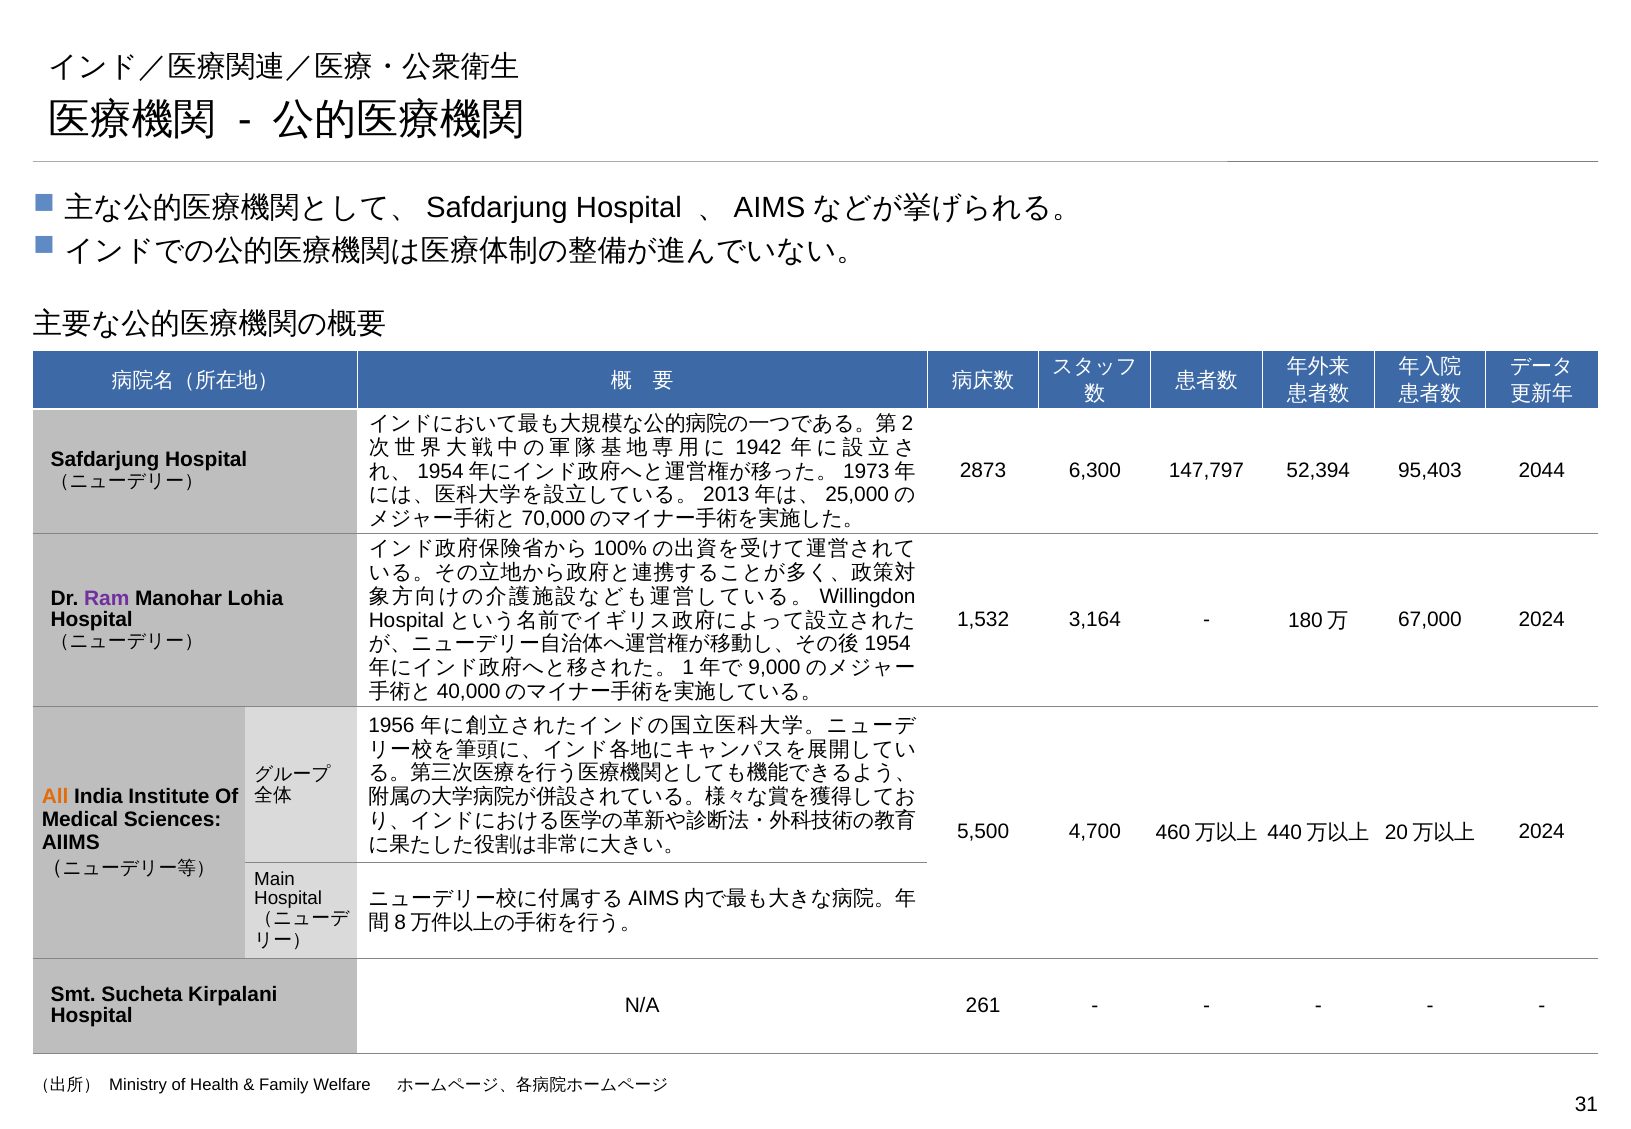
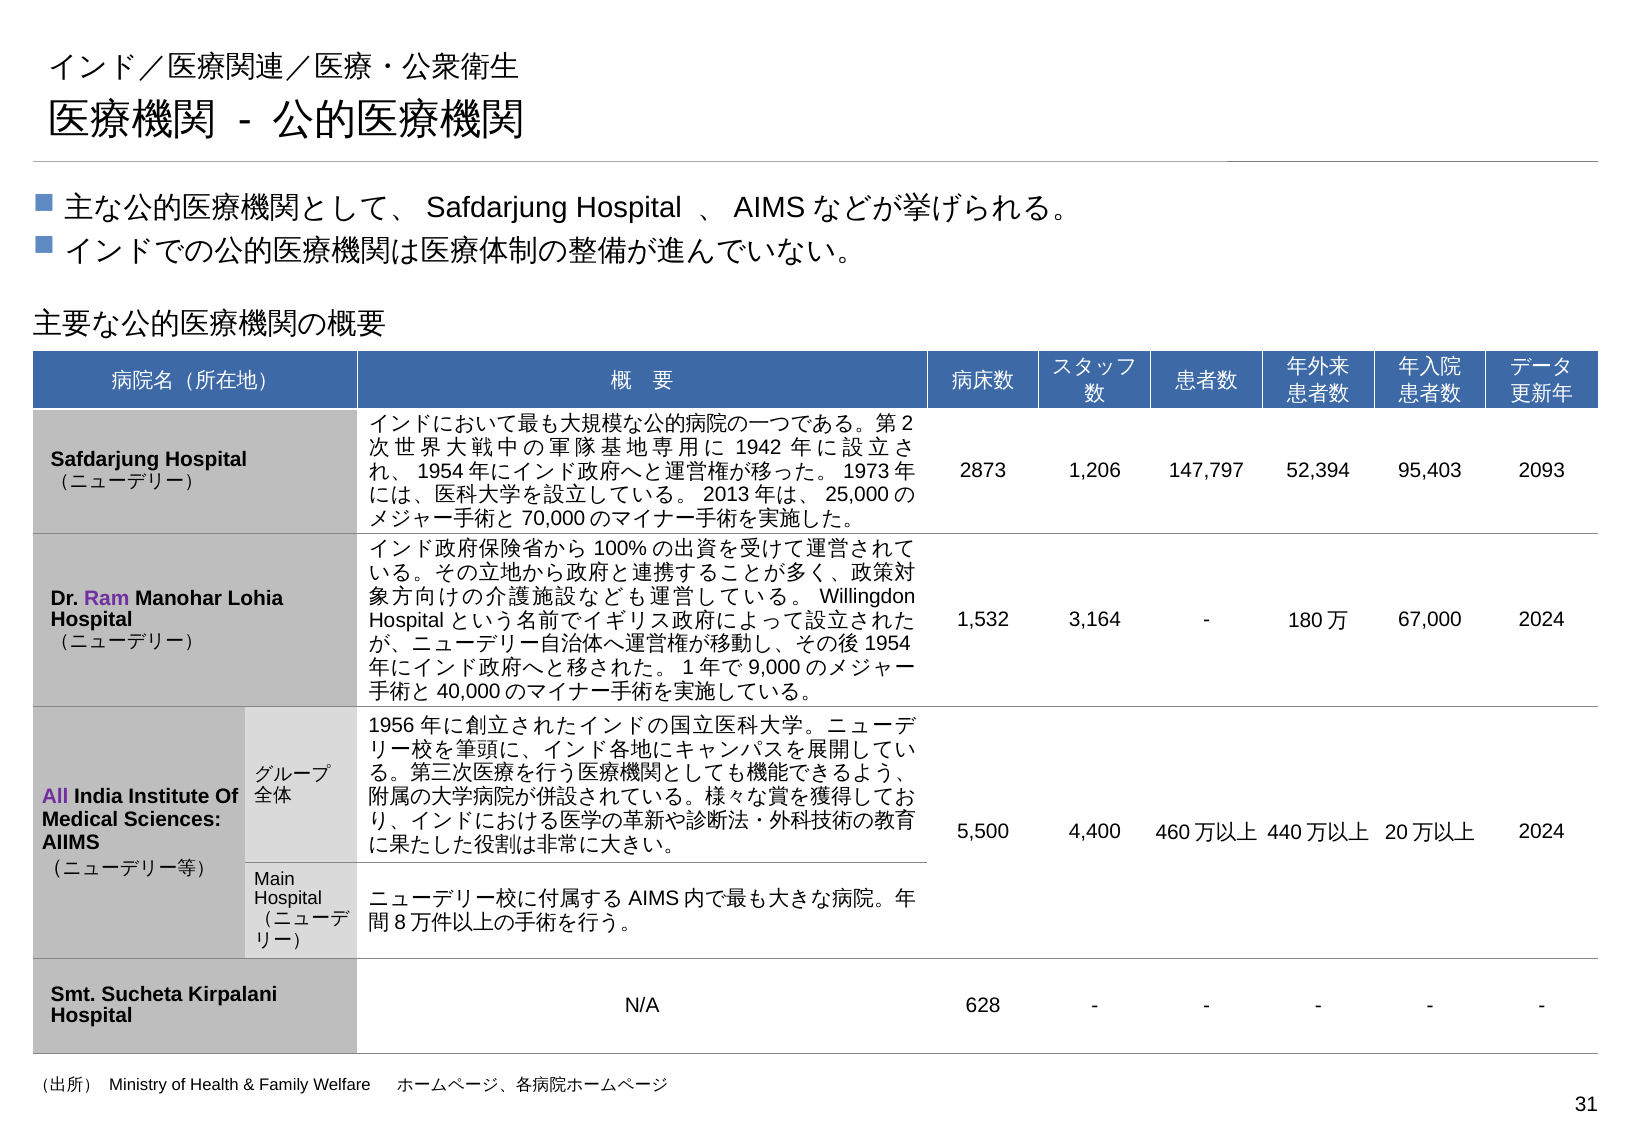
6,300: 6,300 -> 1,206 (1095, 471)
2044: 2044 -> 2093 (1542, 471)
All colour: orange -> purple (55, 796)
4,700: 4,700 -> 4,400 (1095, 832)
261: 261 -> 628 (983, 1005)
